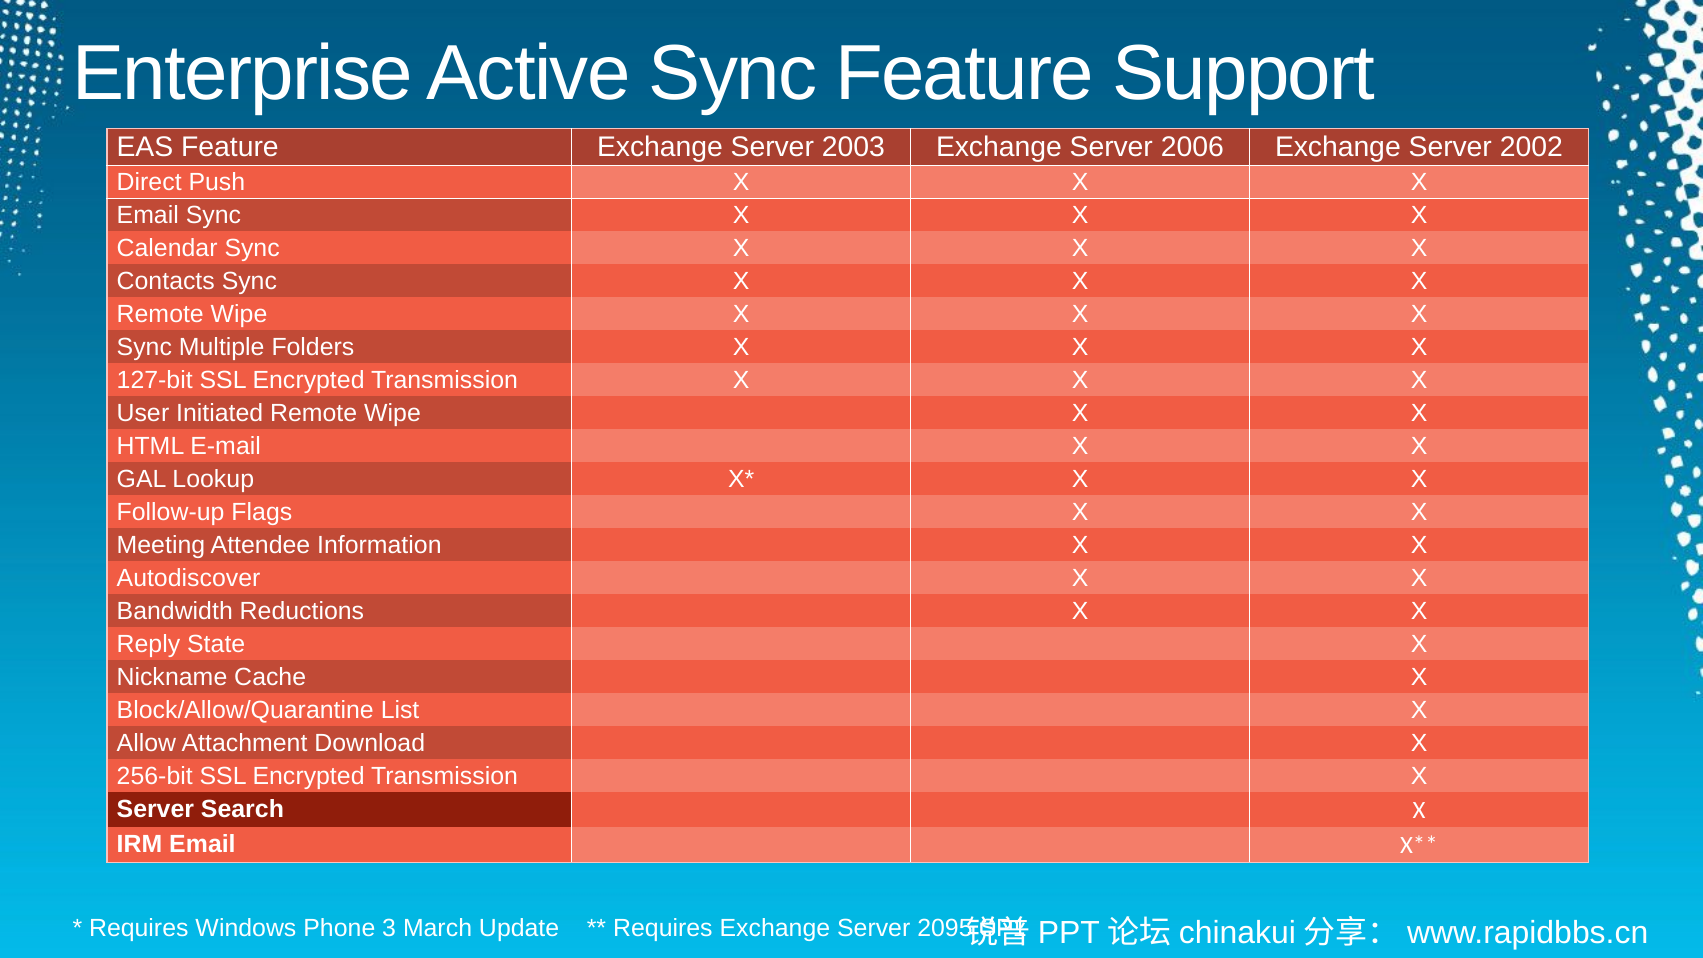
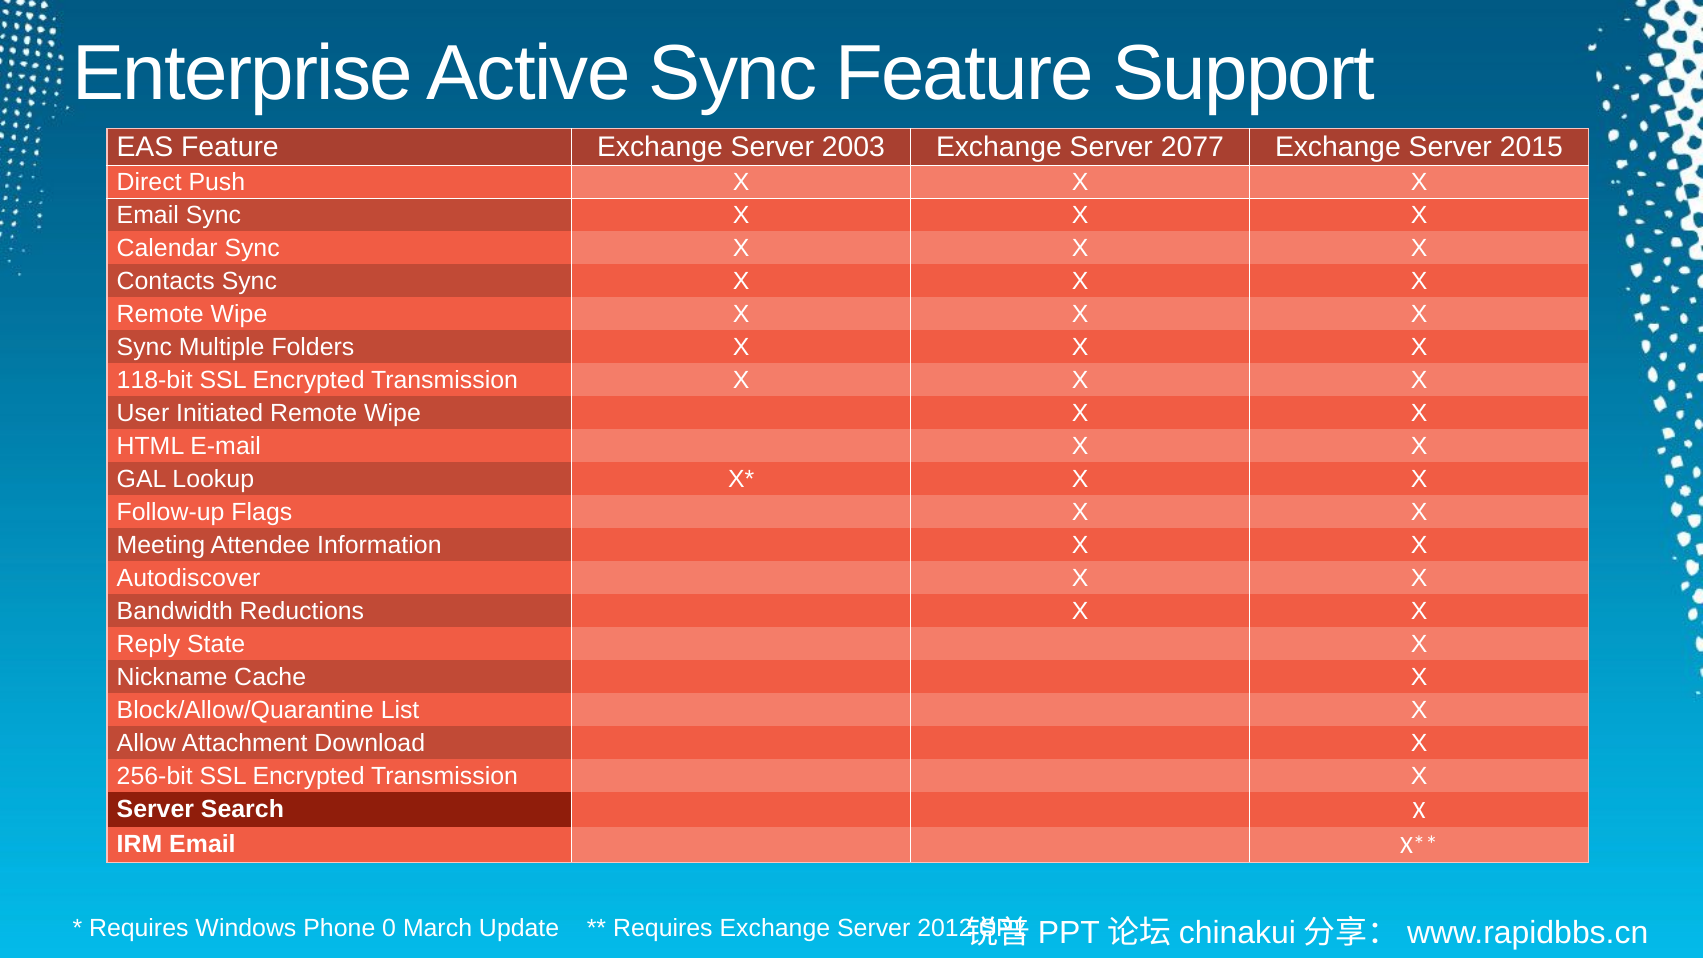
2006: 2006 -> 2077 (1192, 147)
2002: 2002 -> 2015 (1531, 147)
127-bit: 127-bit -> 118-bit (155, 380)
3: 3 -> 0 (389, 928)
2095: 2095 -> 2012 (945, 928)
